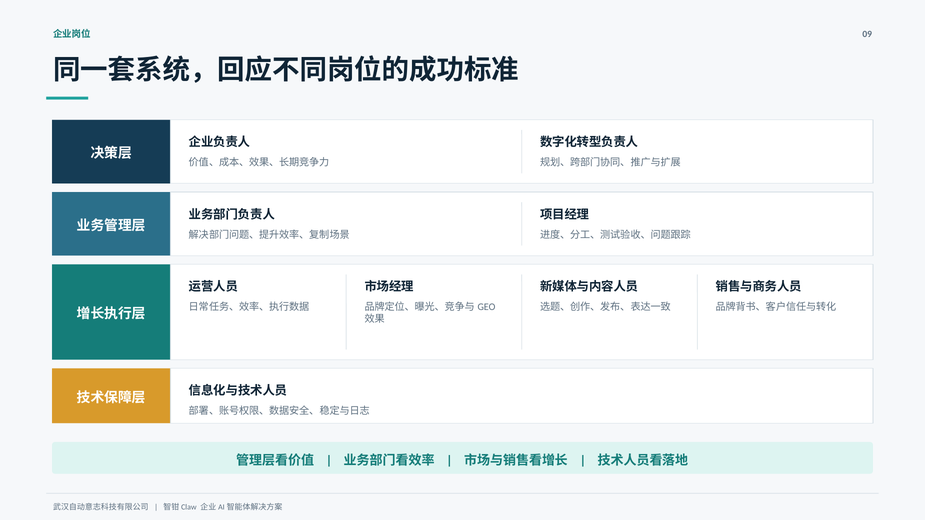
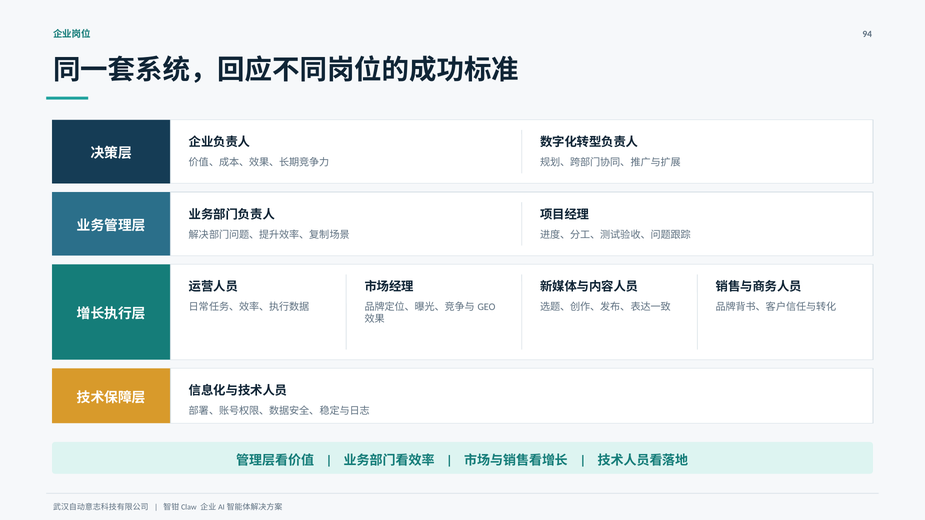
09: 09 -> 94 (867, 34)
